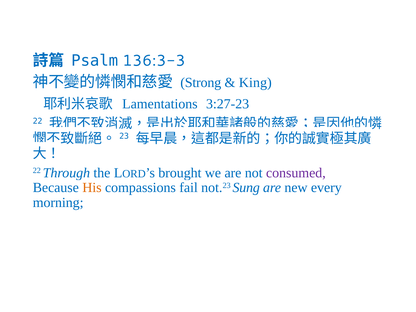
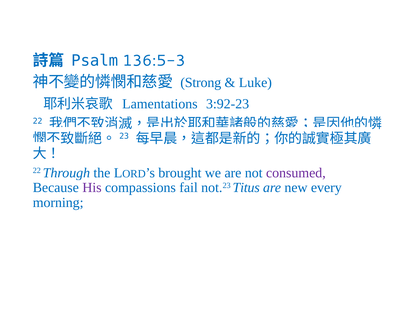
136:3-3: 136:3-3 -> 136:5-3 (154, 61)
King: King -> Luke (255, 83)
3:27-23: 3:27-23 -> 3:92-23 (228, 104)
His colour: orange -> purple (92, 188)
Sung: Sung -> Titus (246, 188)
